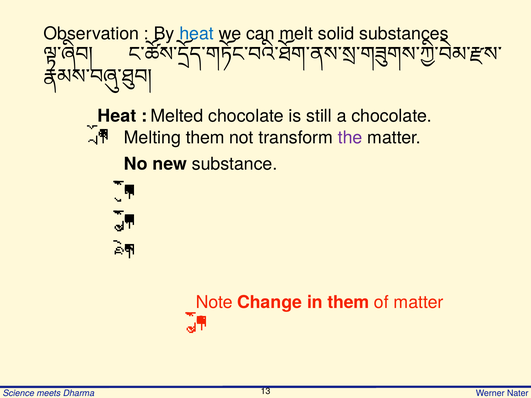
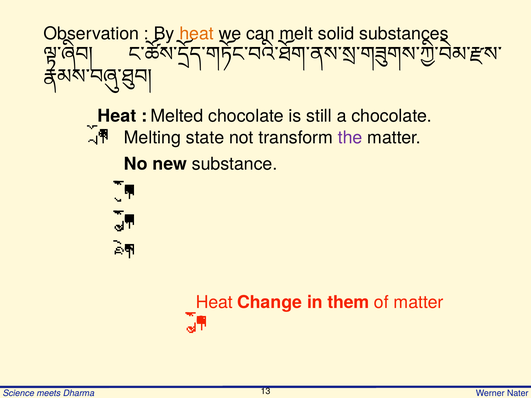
heat colour: blue -> orange (197, 34)
Melting them: them -> state (205, 138)
Note: Note -> Heat (214, 303)
